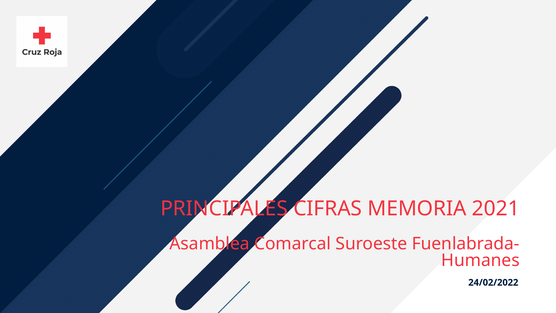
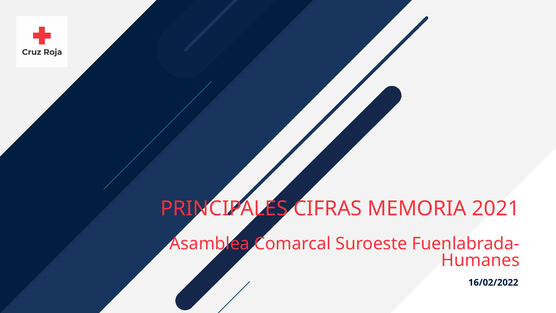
24/02/2022: 24/02/2022 -> 16/02/2022 (493, 282)
